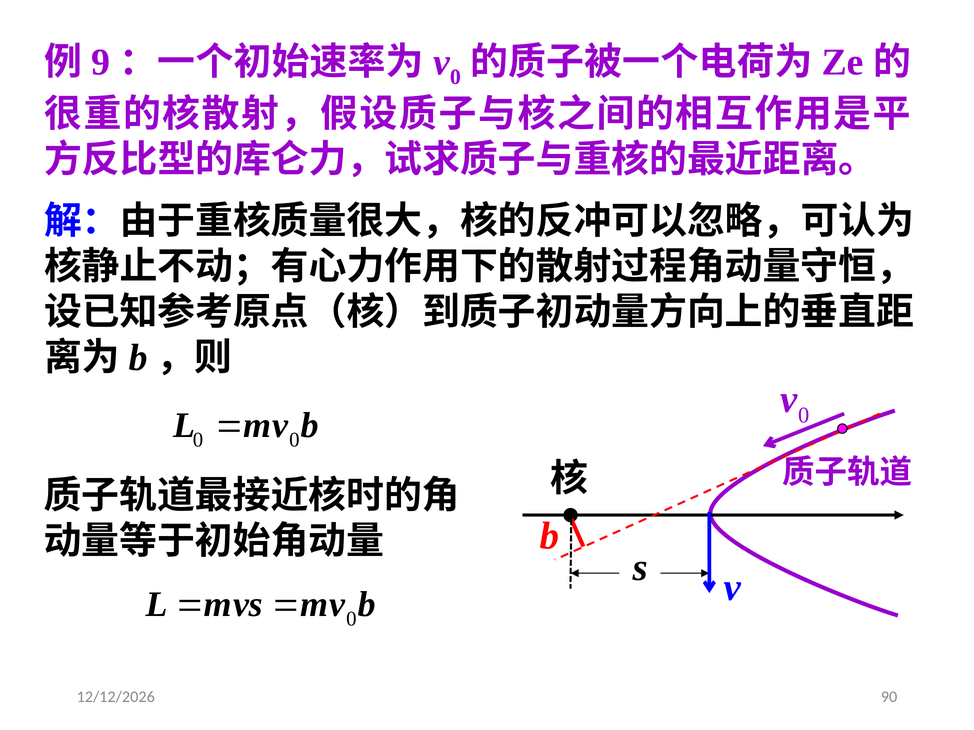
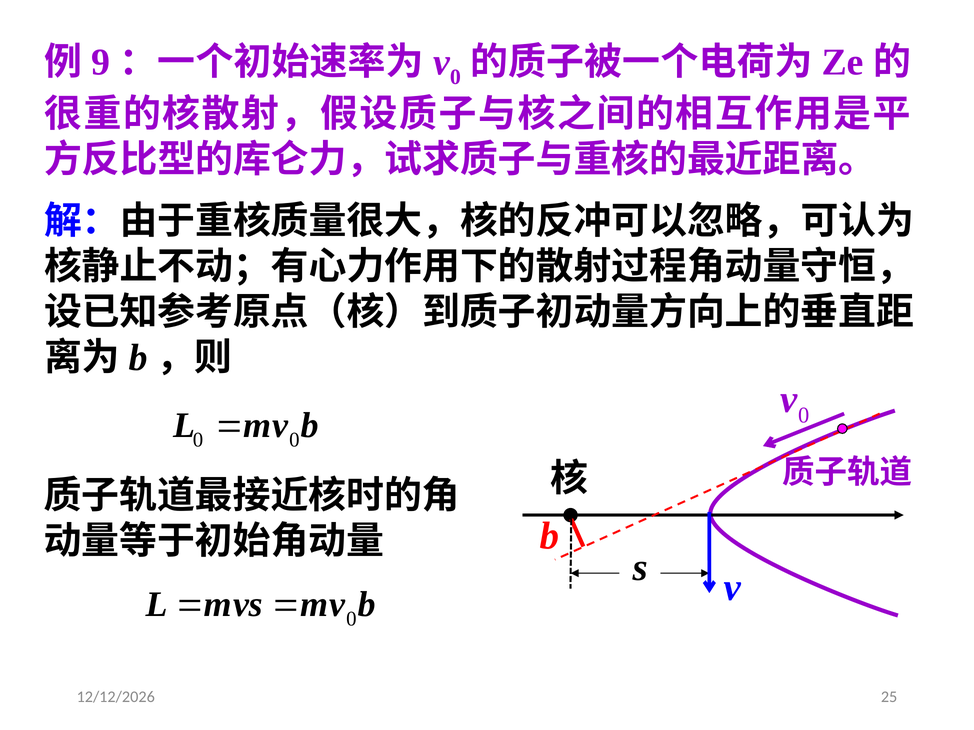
90: 90 -> 25 (889, 697)
